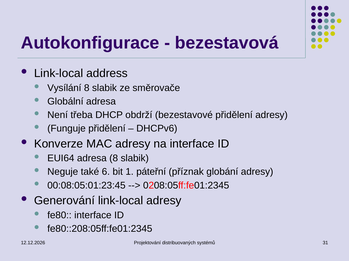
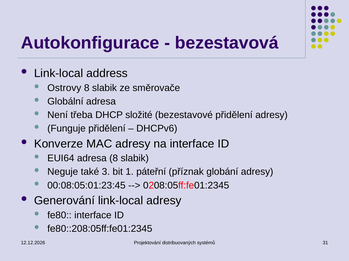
Vysílání: Vysílání -> Ostrovy (64, 88)
obdrží: obdrží -> složité (139, 115)
6: 6 -> 3 (106, 172)
